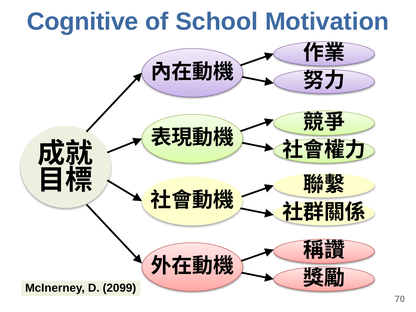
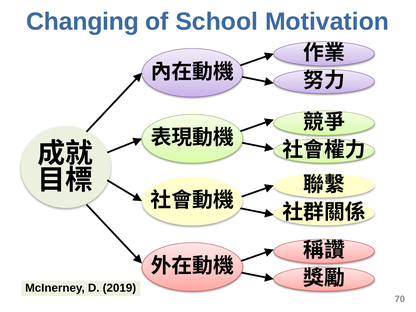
Cognitive: Cognitive -> Changing (83, 21)
2099: 2099 -> 2019 (119, 288)
